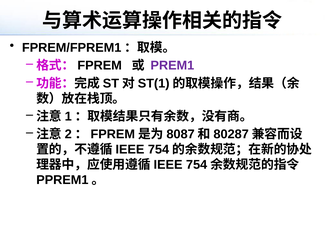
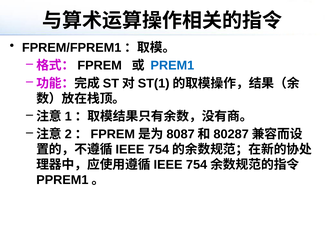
PREM1 colour: purple -> blue (172, 66)
